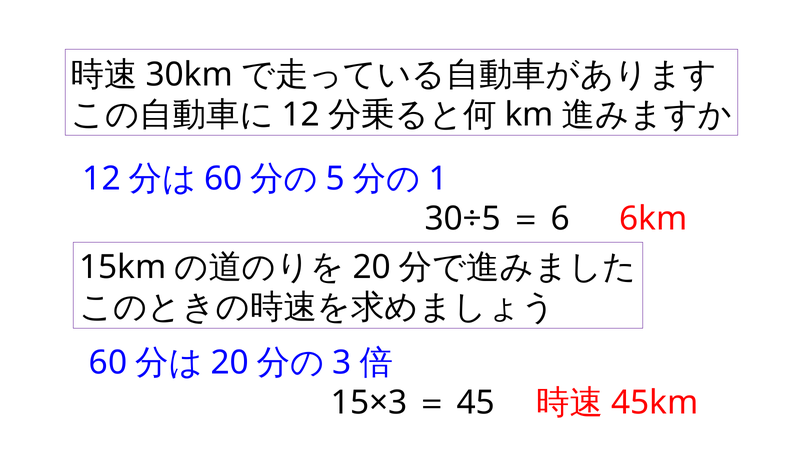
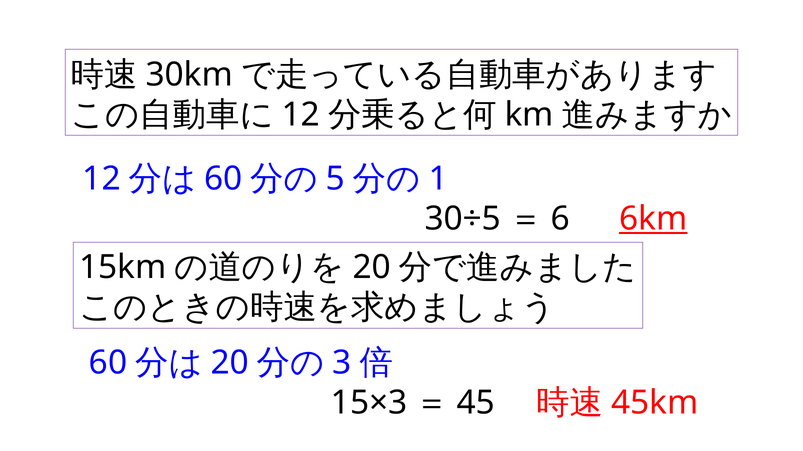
6km underline: none -> present (653, 219)
